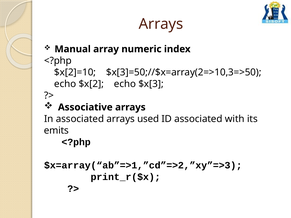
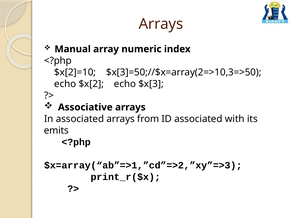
used: used -> from (148, 119)
